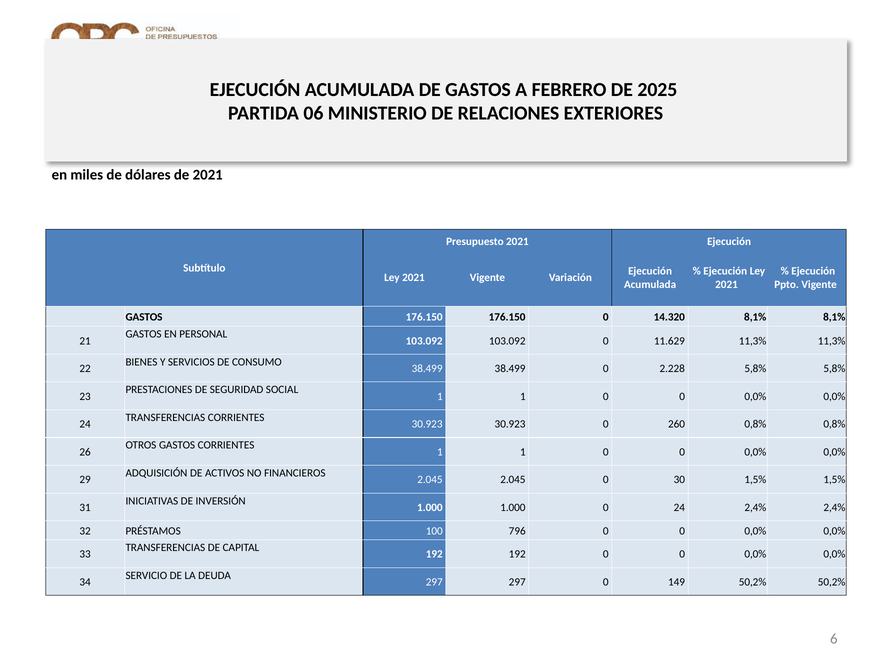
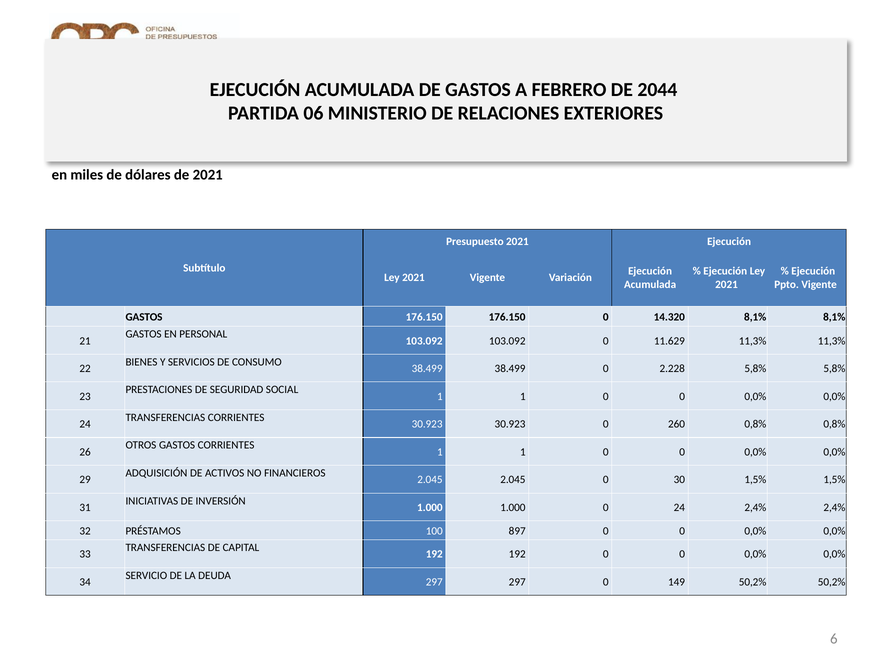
2025: 2025 -> 2044 (657, 90)
796: 796 -> 897 (517, 530)
